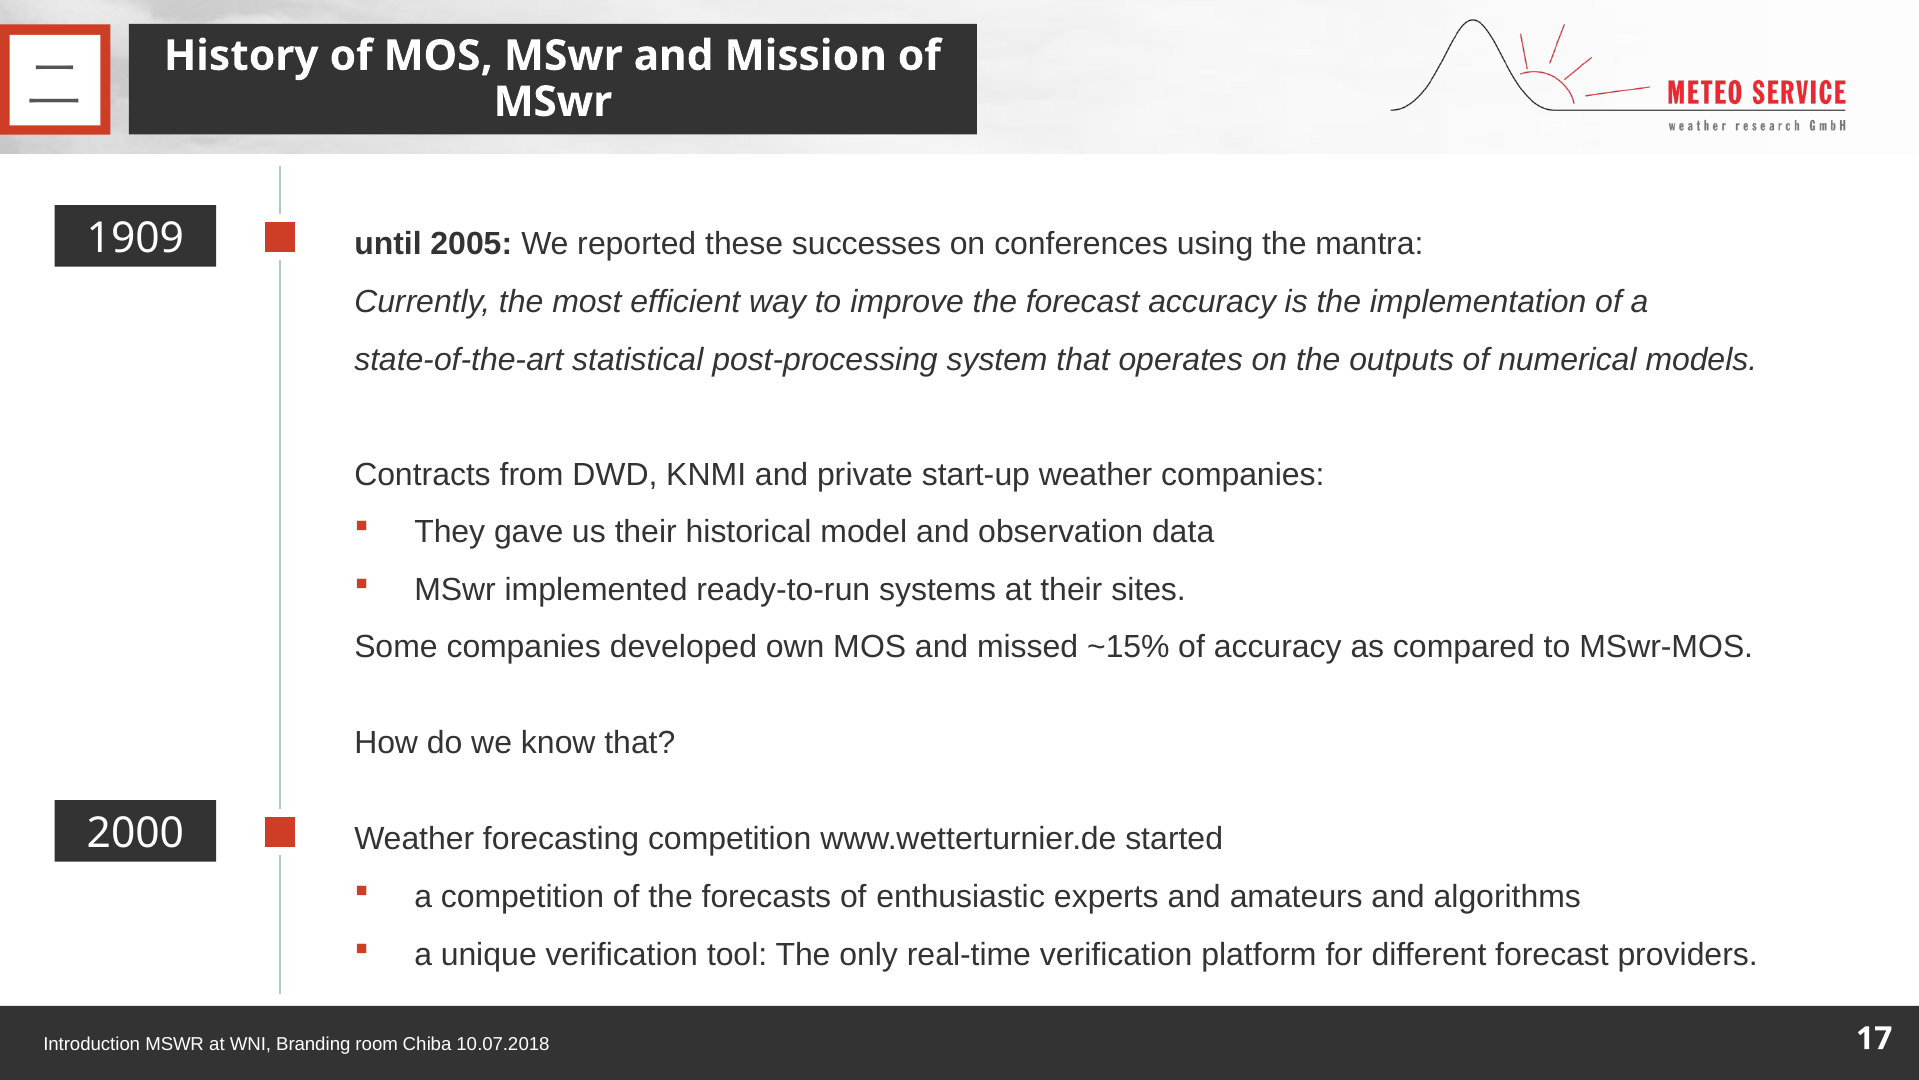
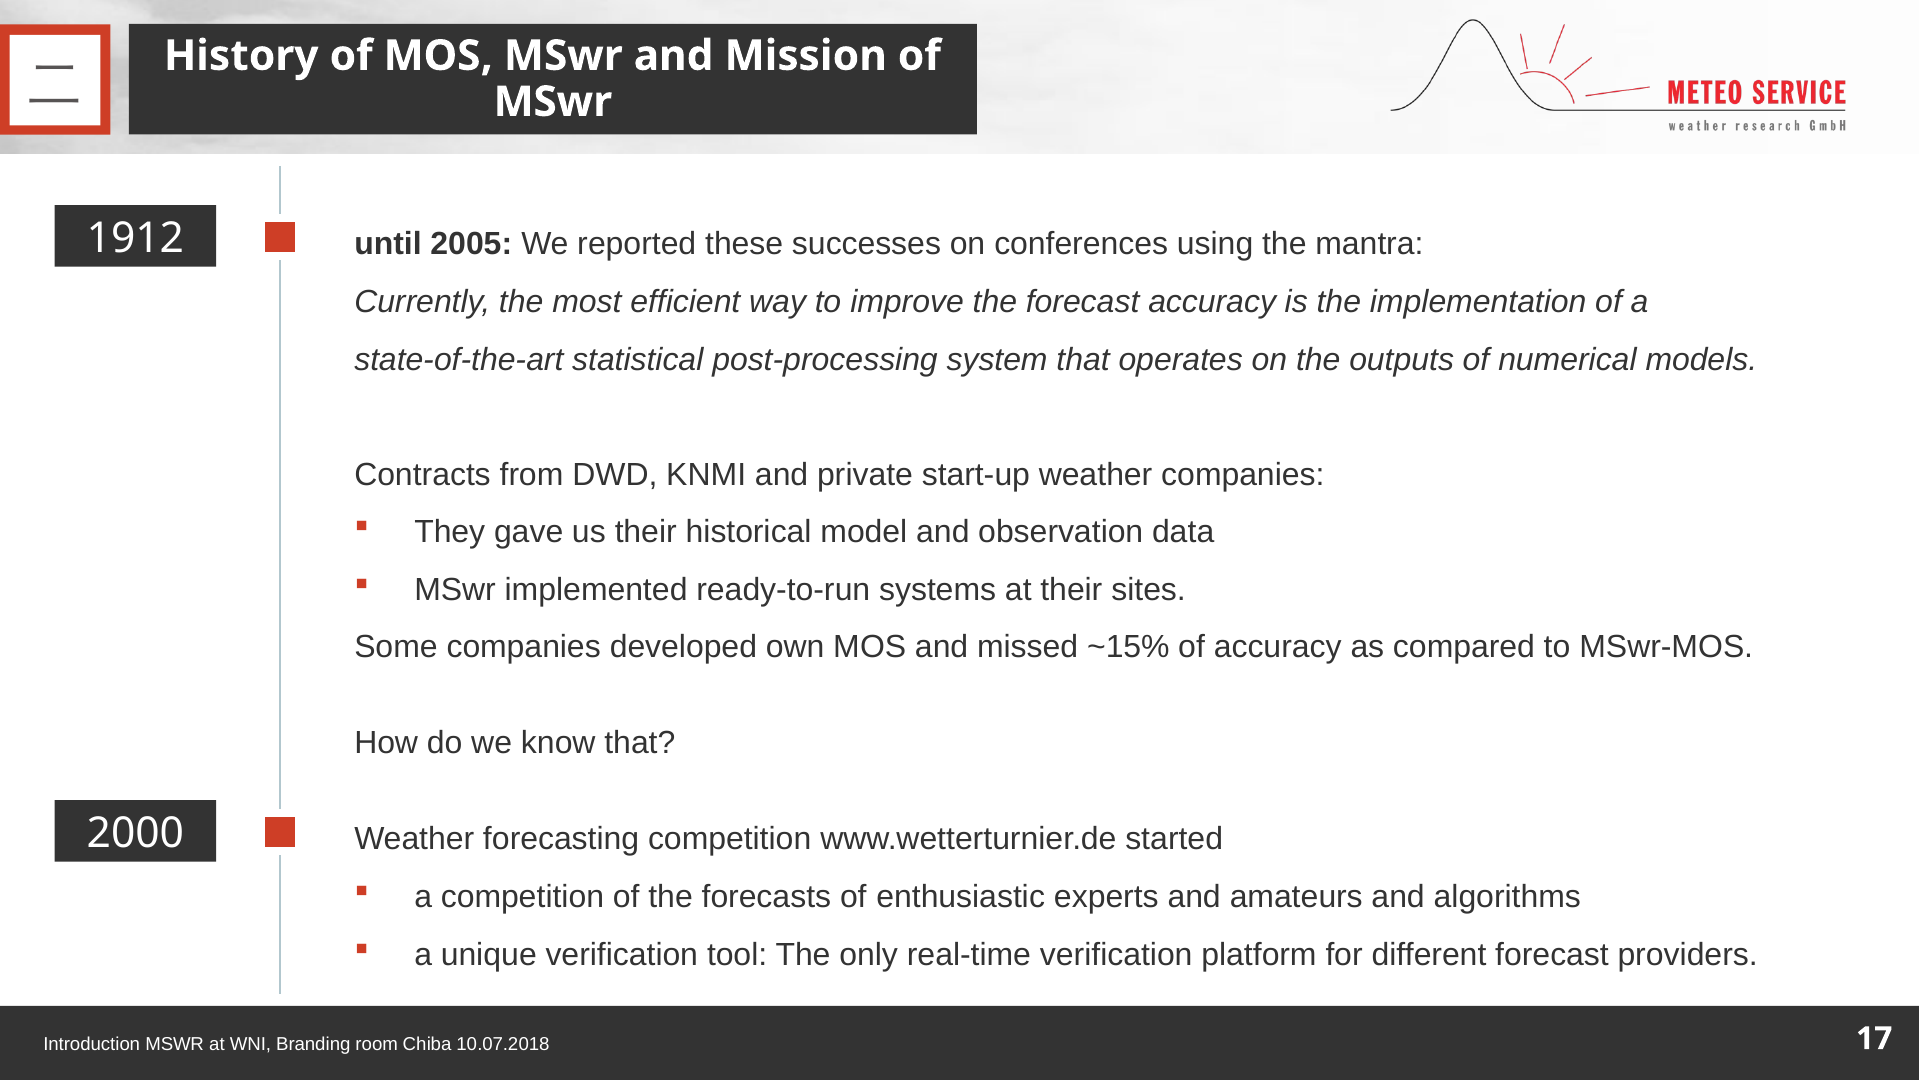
1909: 1909 -> 1912 (135, 239)
